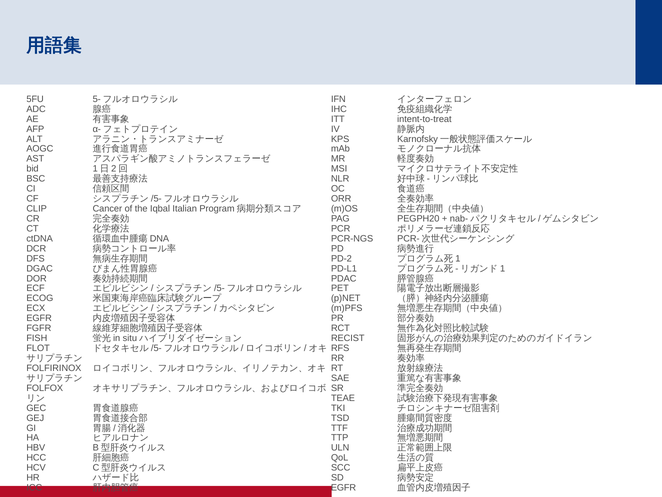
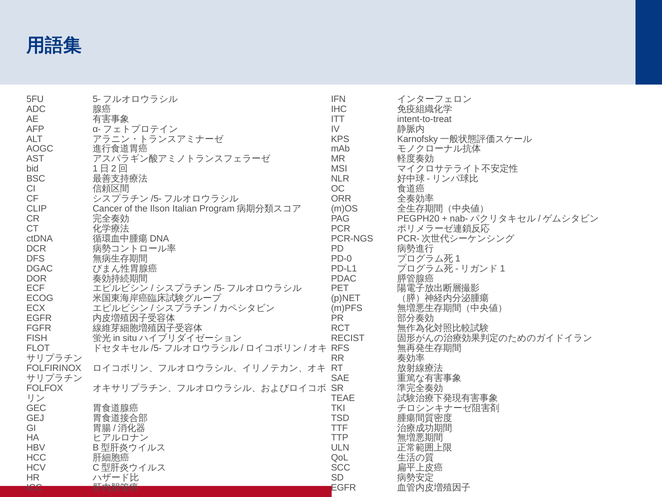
Iqbal: Iqbal -> Ilson (160, 209)
PD-2: PD-2 -> PD-0 (341, 258)
